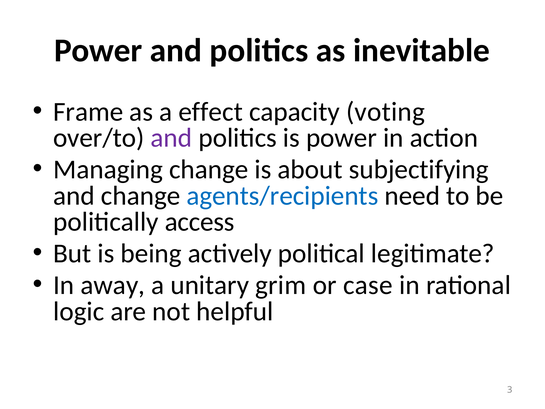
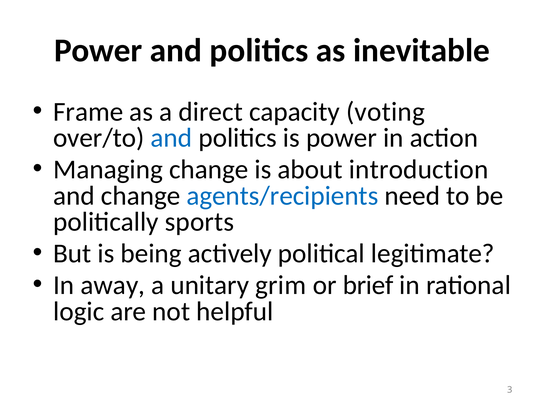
effect: effect -> direct (211, 112)
and colour: purple -> blue (171, 138)
subjectifying: subjectifying -> introduction (419, 169)
access: access -> sports (199, 222)
case: case -> brief (368, 285)
